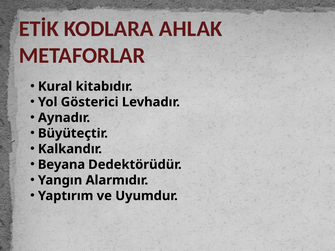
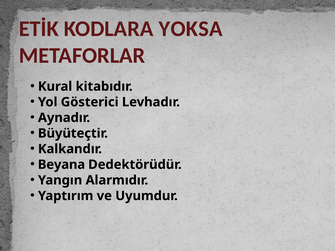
AHLAK: AHLAK -> YOKSA (191, 29)
